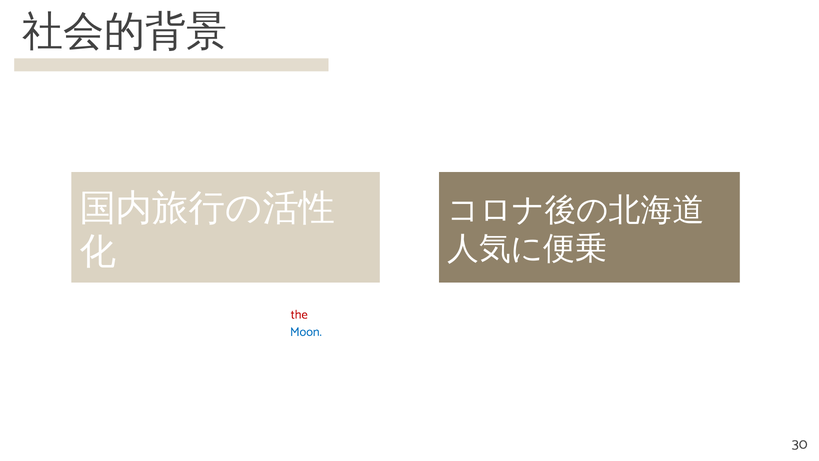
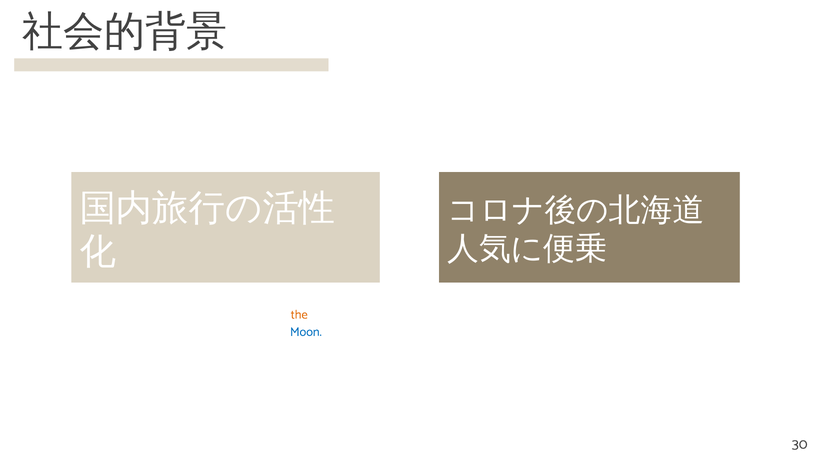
the colour: red -> orange (299, 314)
